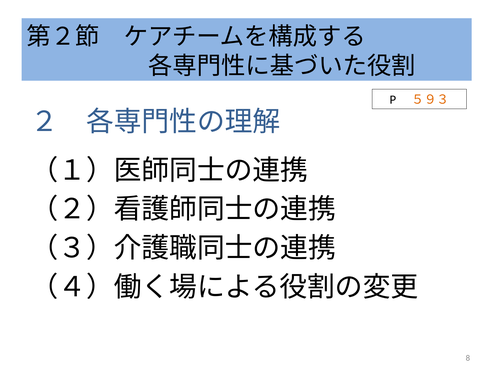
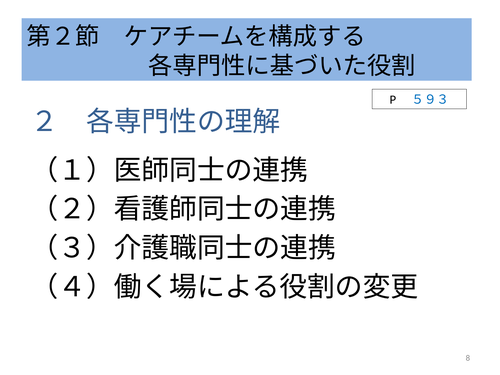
５９３ colour: orange -> blue (430, 100)
